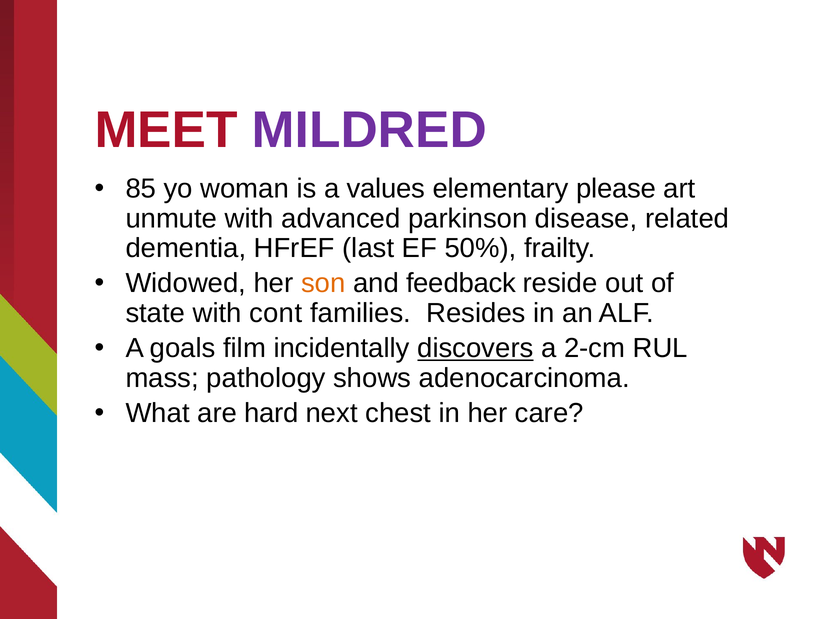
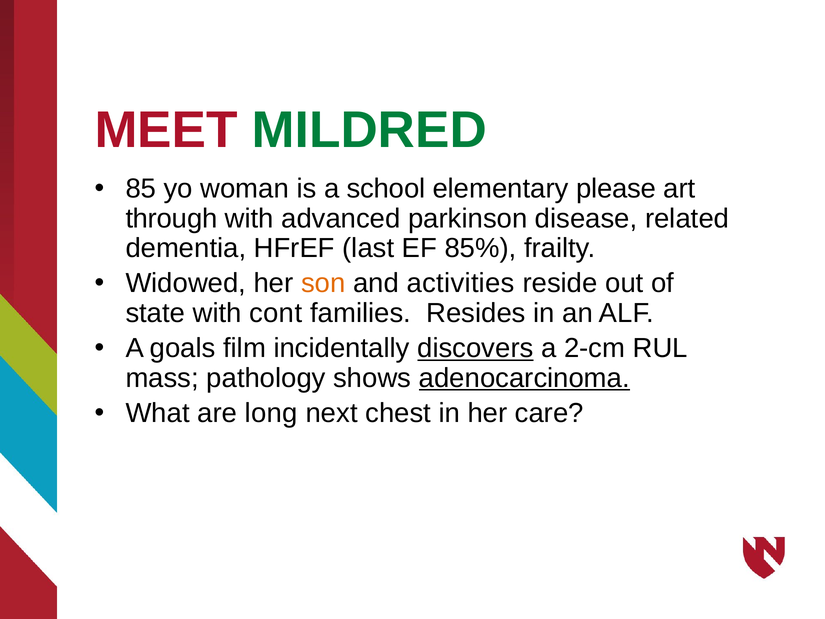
MILDRED colour: purple -> green (369, 130)
values: values -> school (386, 189)
unmute: unmute -> through (171, 218)
50%: 50% -> 85% (481, 248)
feedback: feedback -> activities (461, 283)
adenocarcinoma underline: none -> present (524, 378)
hard: hard -> long (271, 413)
